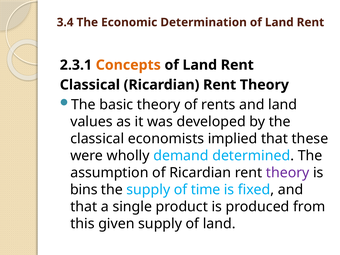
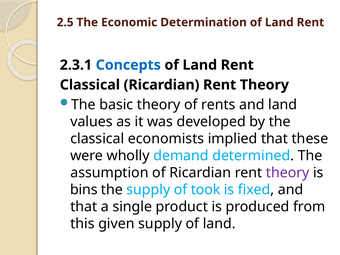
3.4: 3.4 -> 2.5 (65, 22)
Concepts colour: orange -> blue (128, 65)
time: time -> took (206, 190)
